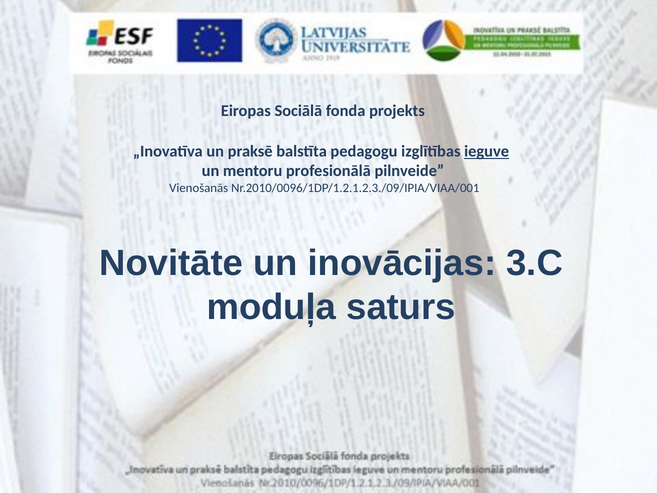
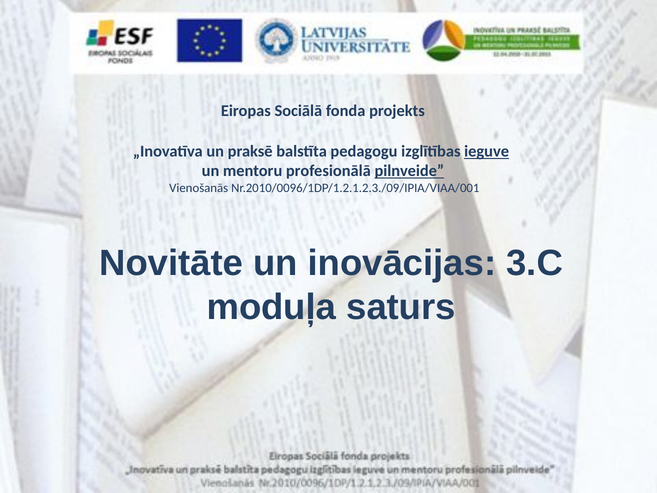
pilnveide underline: none -> present (409, 171)
